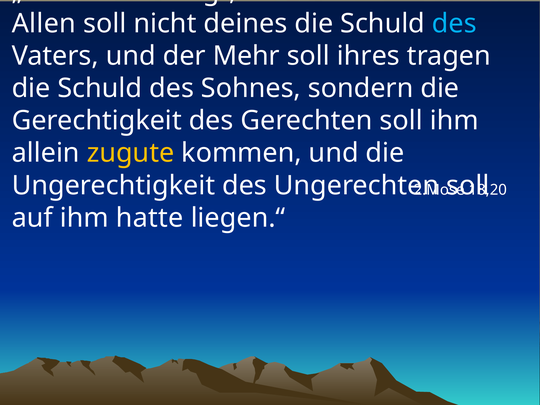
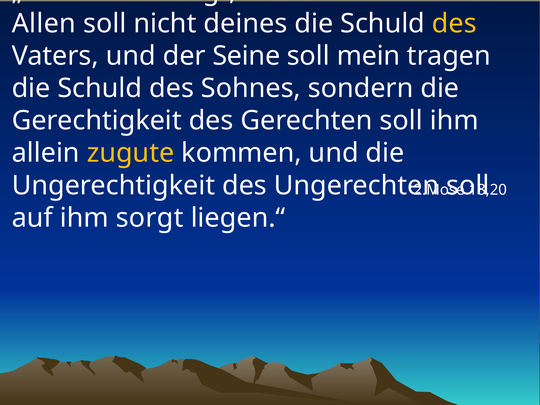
des colour: light blue -> yellow (454, 23)
Mehr: Mehr -> Seine (246, 56)
ihres: ihres -> mein (368, 56)
hatte: hatte -> sorgt (150, 218)
